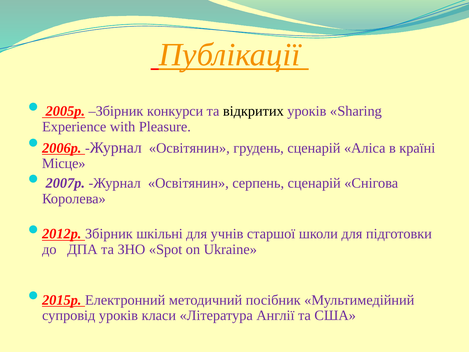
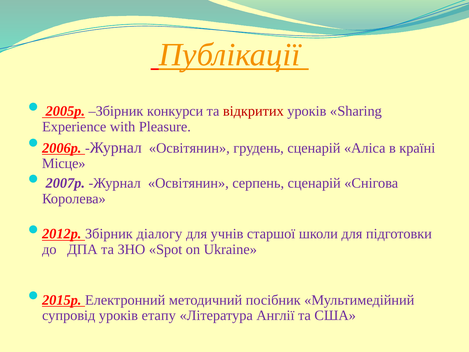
відкритих colour: black -> red (253, 111)
шкільні: шкільні -> діалогу (159, 234)
класи: класи -> етапу (159, 315)
